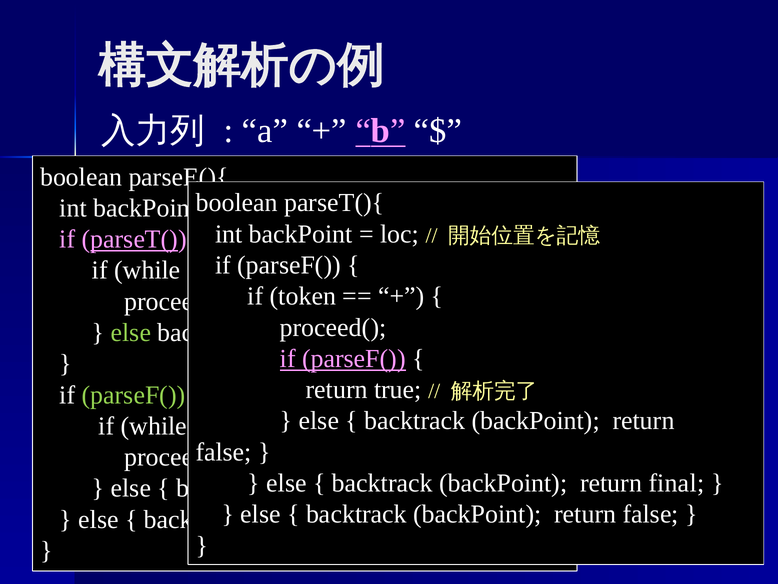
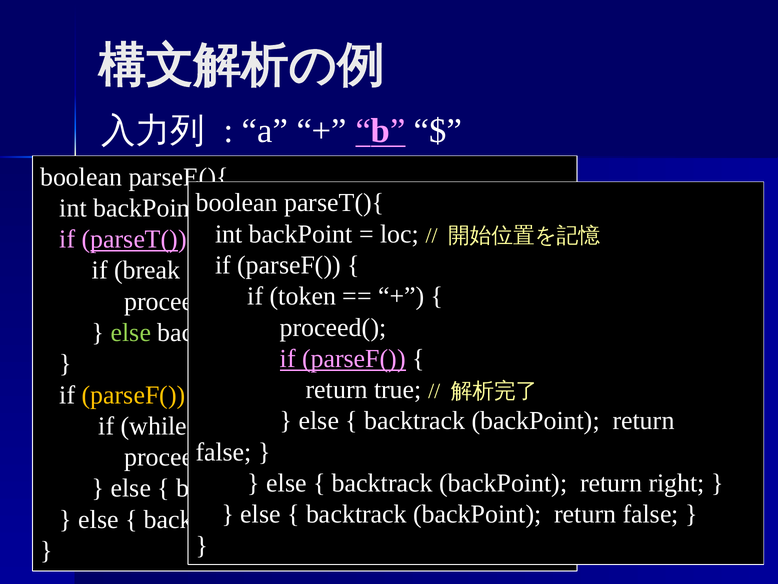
while: while -> break (147, 270)
parseF( colour: light green -> yellow (134, 395)
final: final -> right (677, 483)
